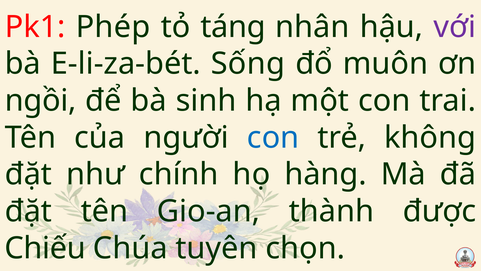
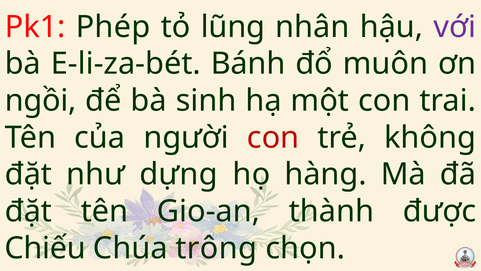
táng: táng -> lũng (233, 27)
Sống: Sống -> Bánh (248, 64)
con colour: blue -> red (273, 137)
chính: chính -> dựng (179, 174)
tuyên: tuyên -> trông (216, 248)
